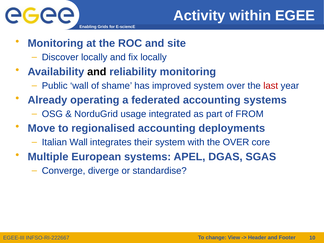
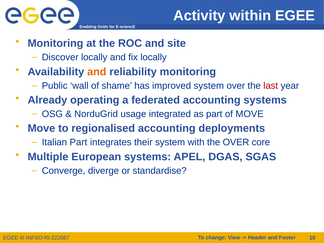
and colour: black -> orange (97, 72)
of FROM: FROM -> MOVE (250, 114)
Italian Wall: Wall -> Part (78, 142)
